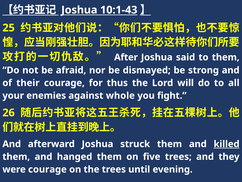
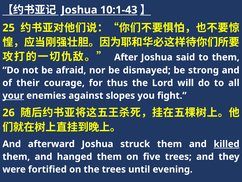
your underline: none -> present (13, 95)
whole: whole -> slopes (120, 95)
were courage: courage -> fortified (47, 169)
